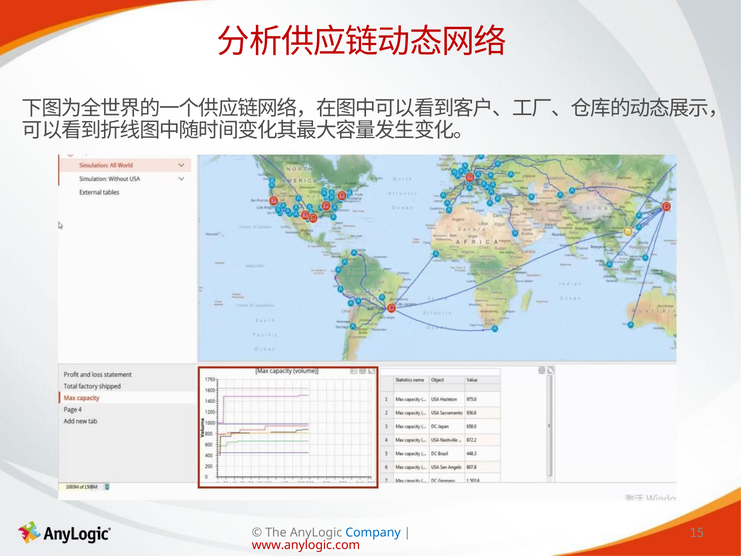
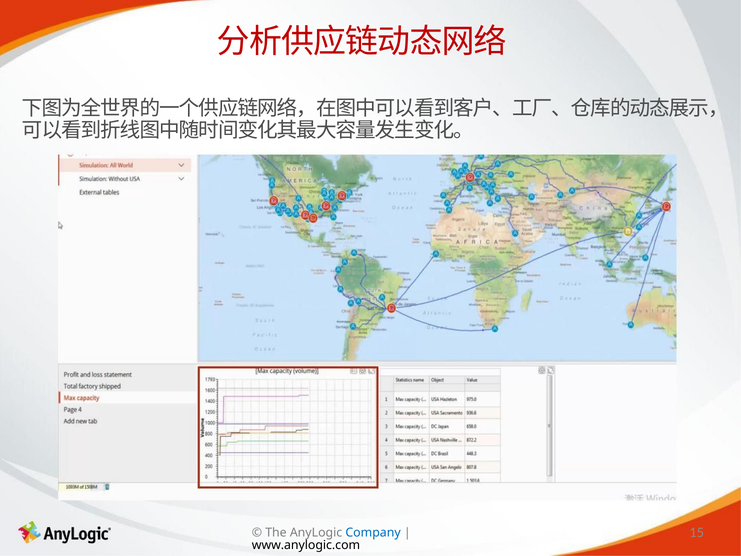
www.anylogic.com colour: red -> black (306, 545)
